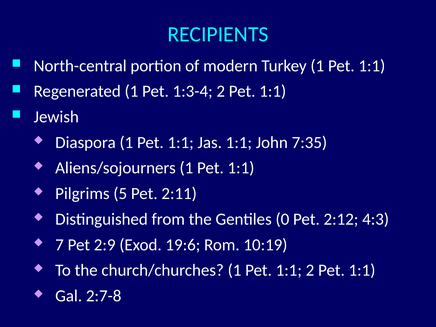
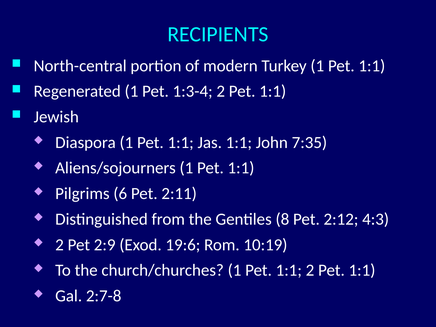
5: 5 -> 6 (120, 194)
0: 0 -> 8 (282, 219)
7: 7 -> 2 (60, 245)
